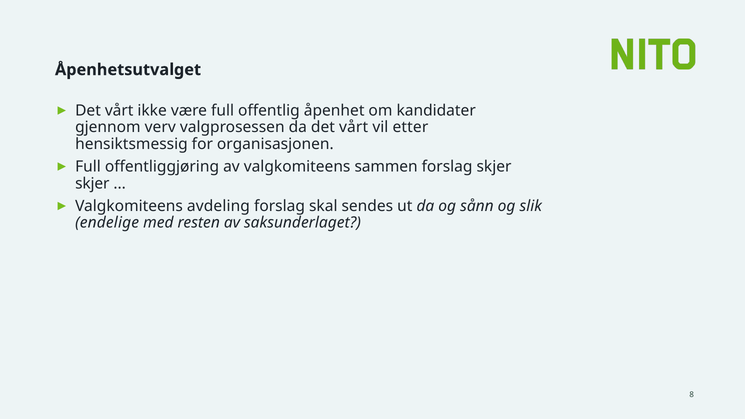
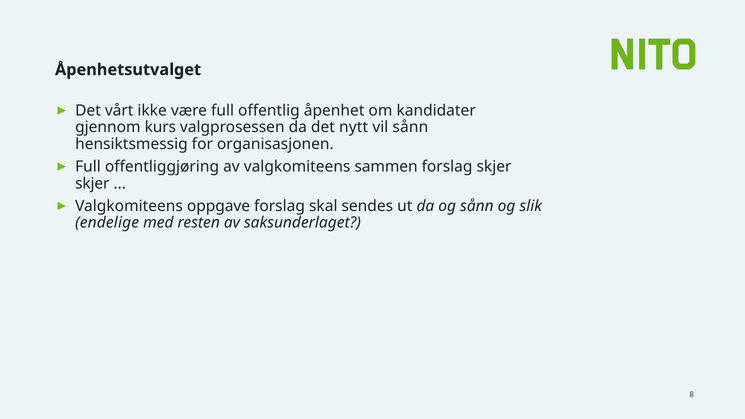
verv: verv -> kurs (160, 127)
da det vårt: vårt -> nytt (354, 127)
vil etter: etter -> sånn (410, 127)
avdeling: avdeling -> oppgave (219, 206)
